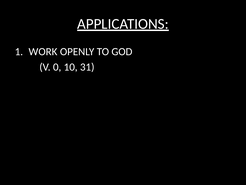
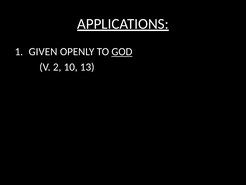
WORK: WORK -> GIVEN (43, 52)
GOD underline: none -> present (122, 52)
0: 0 -> 2 (57, 67)
31: 31 -> 13 (87, 67)
